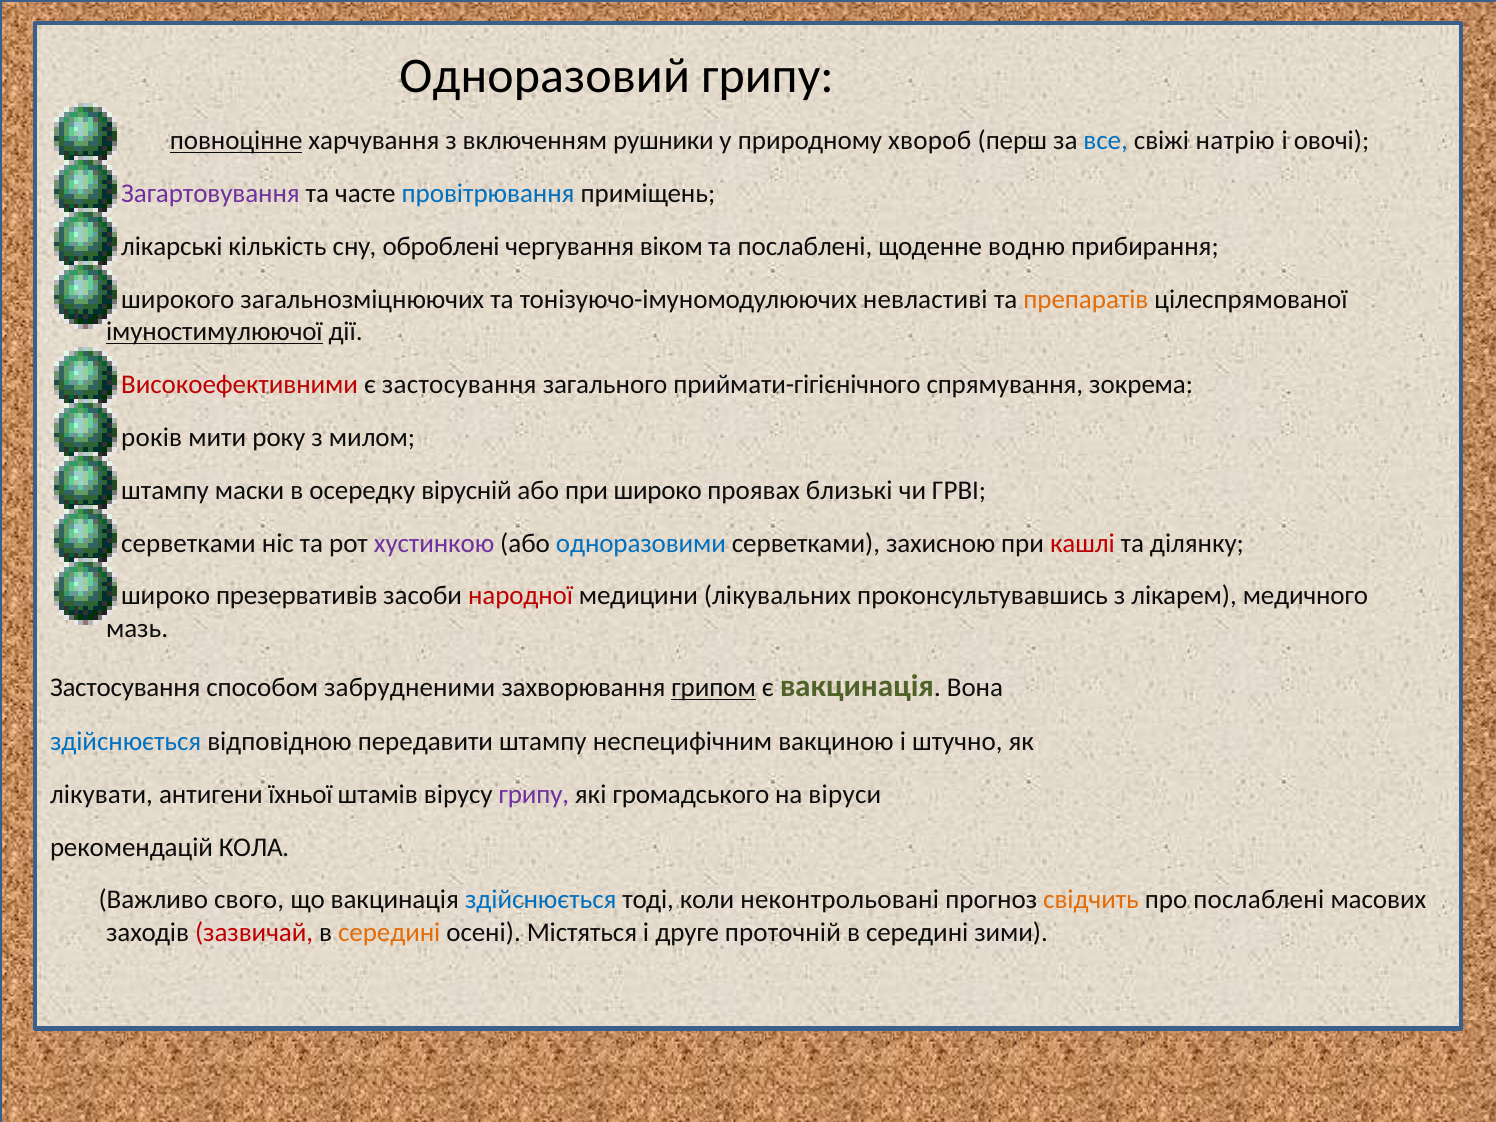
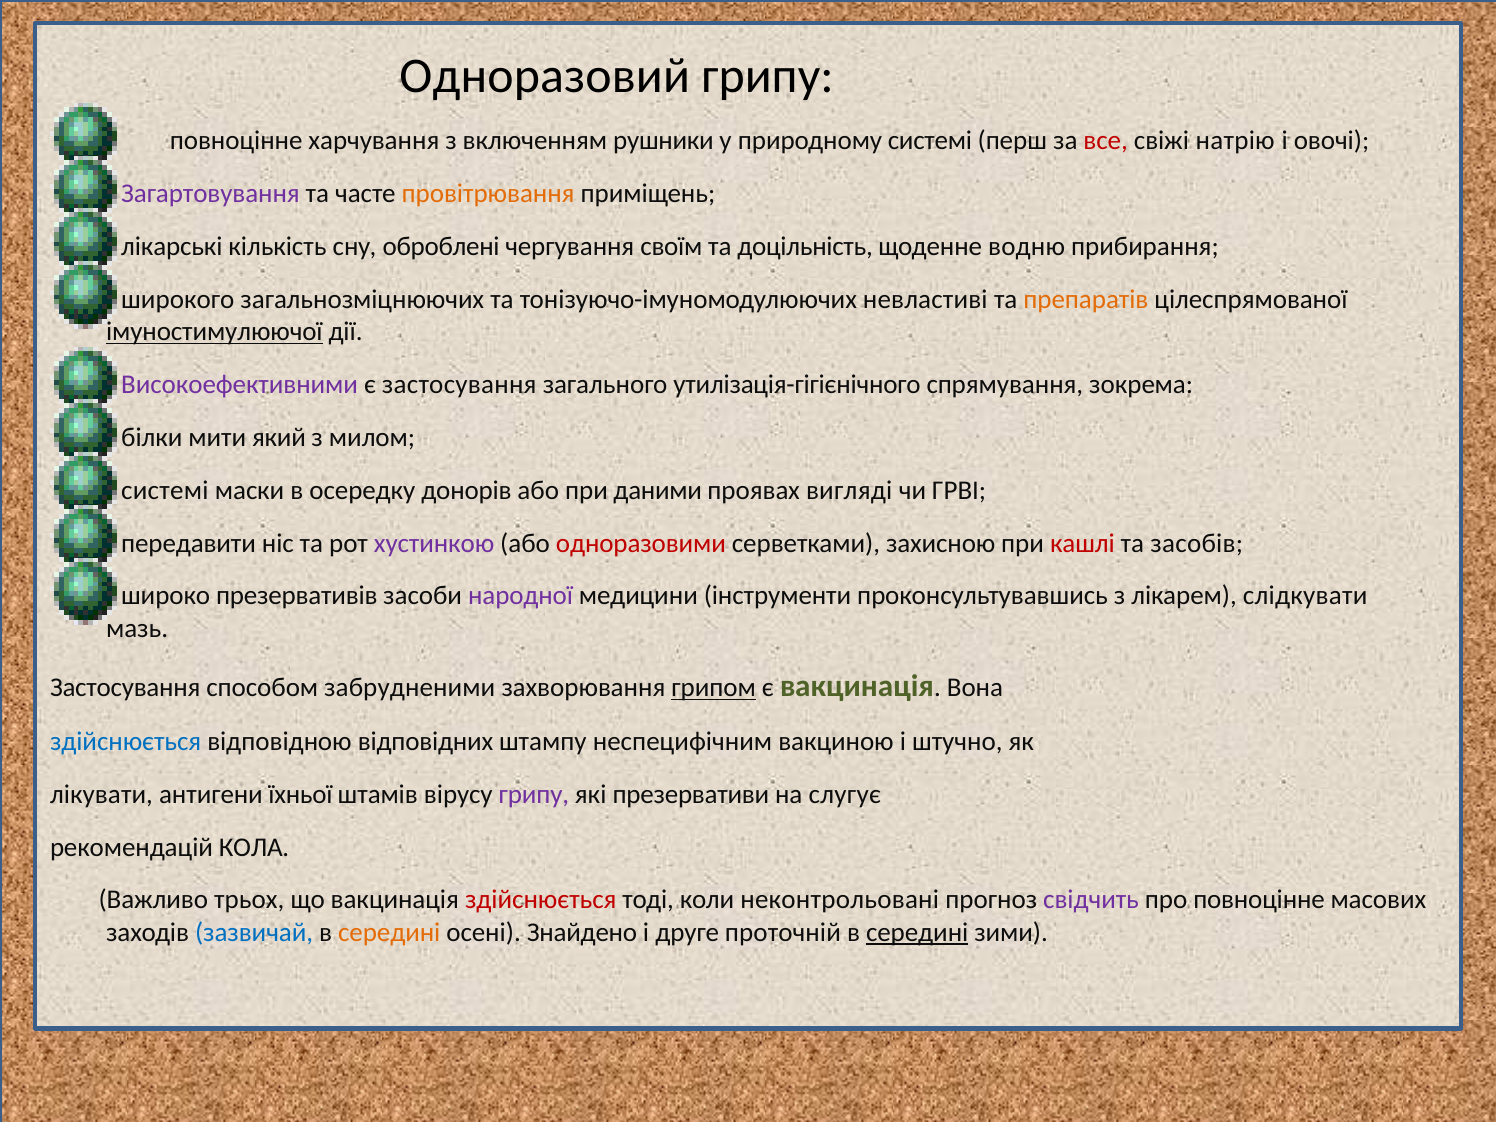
повноцінне underline: present -> none (236, 141)
природному хвороб: хвороб -> системі (930, 141)
все colour: blue -> red (1106, 141)
провітрювання colour: blue -> orange (488, 194)
віком: віком -> своїм (671, 247)
та послаблені: послаблені -> доцільність (805, 247)
Високоефективними colour: red -> purple (240, 385)
приймати-гігієнічного: приймати-гігієнічного -> утилізація-гігієнічного (797, 385)
років: років -> білки (152, 437)
року: року -> який (279, 437)
штампу: штампу -> системі (165, 490)
вірусній: вірусній -> донорів (466, 490)
при широко: широко -> даними (658, 490)
близькі: близькі -> вигляді (849, 490)
серветками: серветками -> передавити (189, 543)
одноразовими colour: blue -> red (641, 543)
ділянку: ділянку -> засобів (1197, 543)
народної colour: red -> purple (521, 596)
лікувальних: лікувальних -> інструменти (777, 596)
медичного: медичного -> слідкувати (1305, 596)
передавити: передавити -> відповідних (426, 741)
громадського: громадського -> презервативи (691, 794)
віруси: віруси -> слугує (845, 794)
свого: свого -> трьох (249, 900)
здійснюється colour: blue -> red (541, 900)
свідчить colour: orange -> purple (1091, 900)
про послаблені: послаблені -> повноцінне (1259, 900)
зазвичай colour: red -> blue (254, 932)
Містяться: Містяться -> Знайдено (582, 932)
середині underline: none -> present (917, 932)
